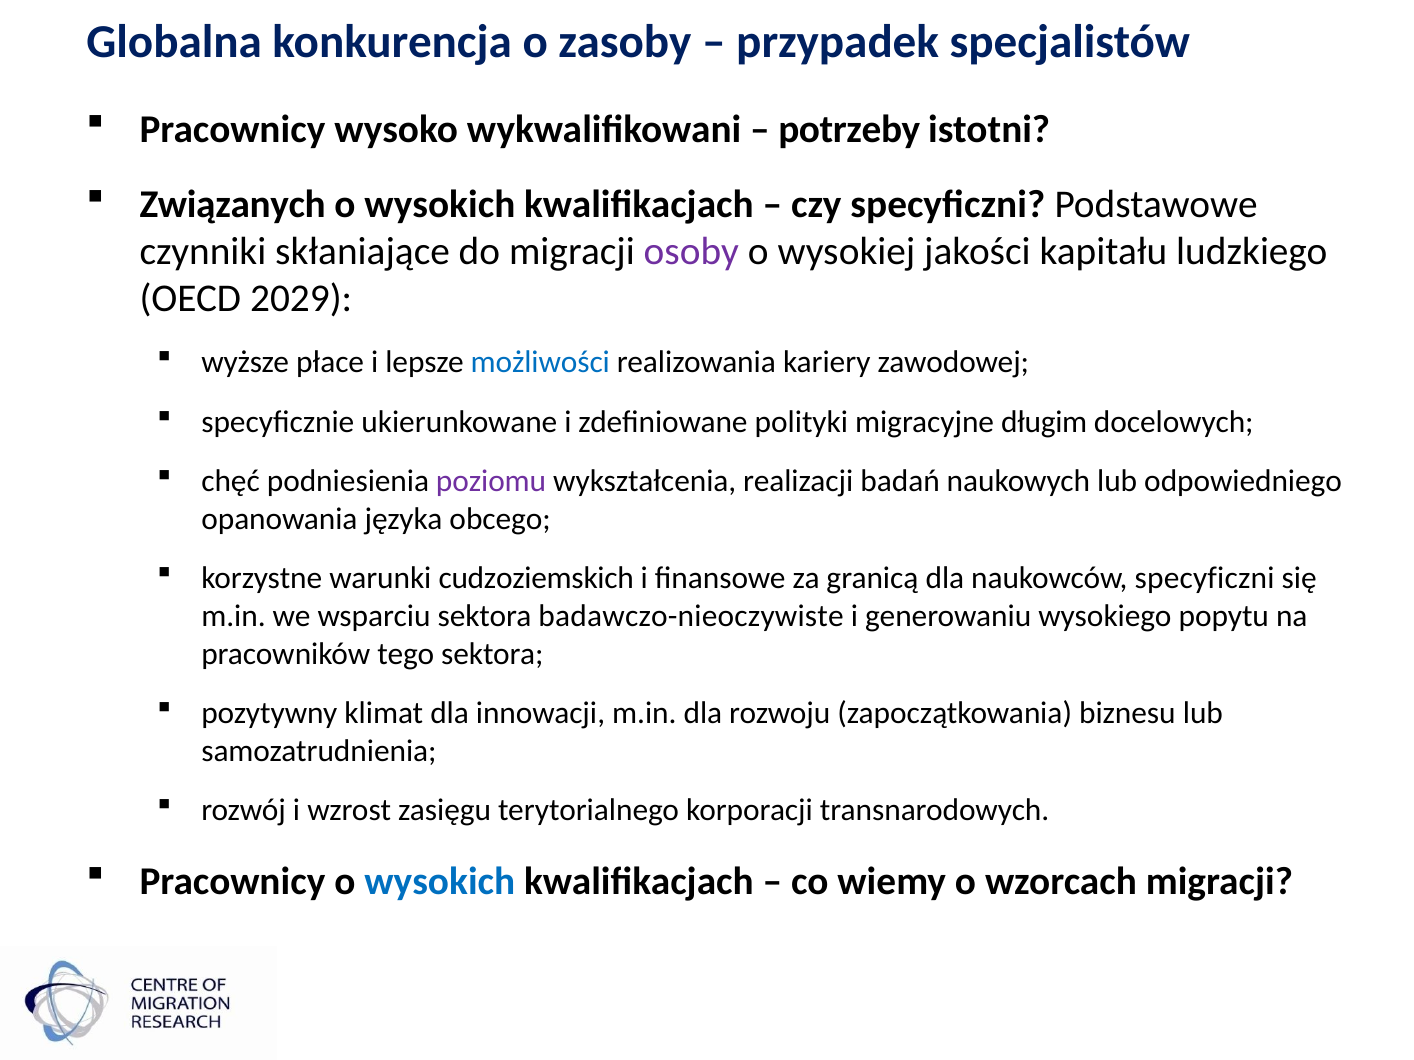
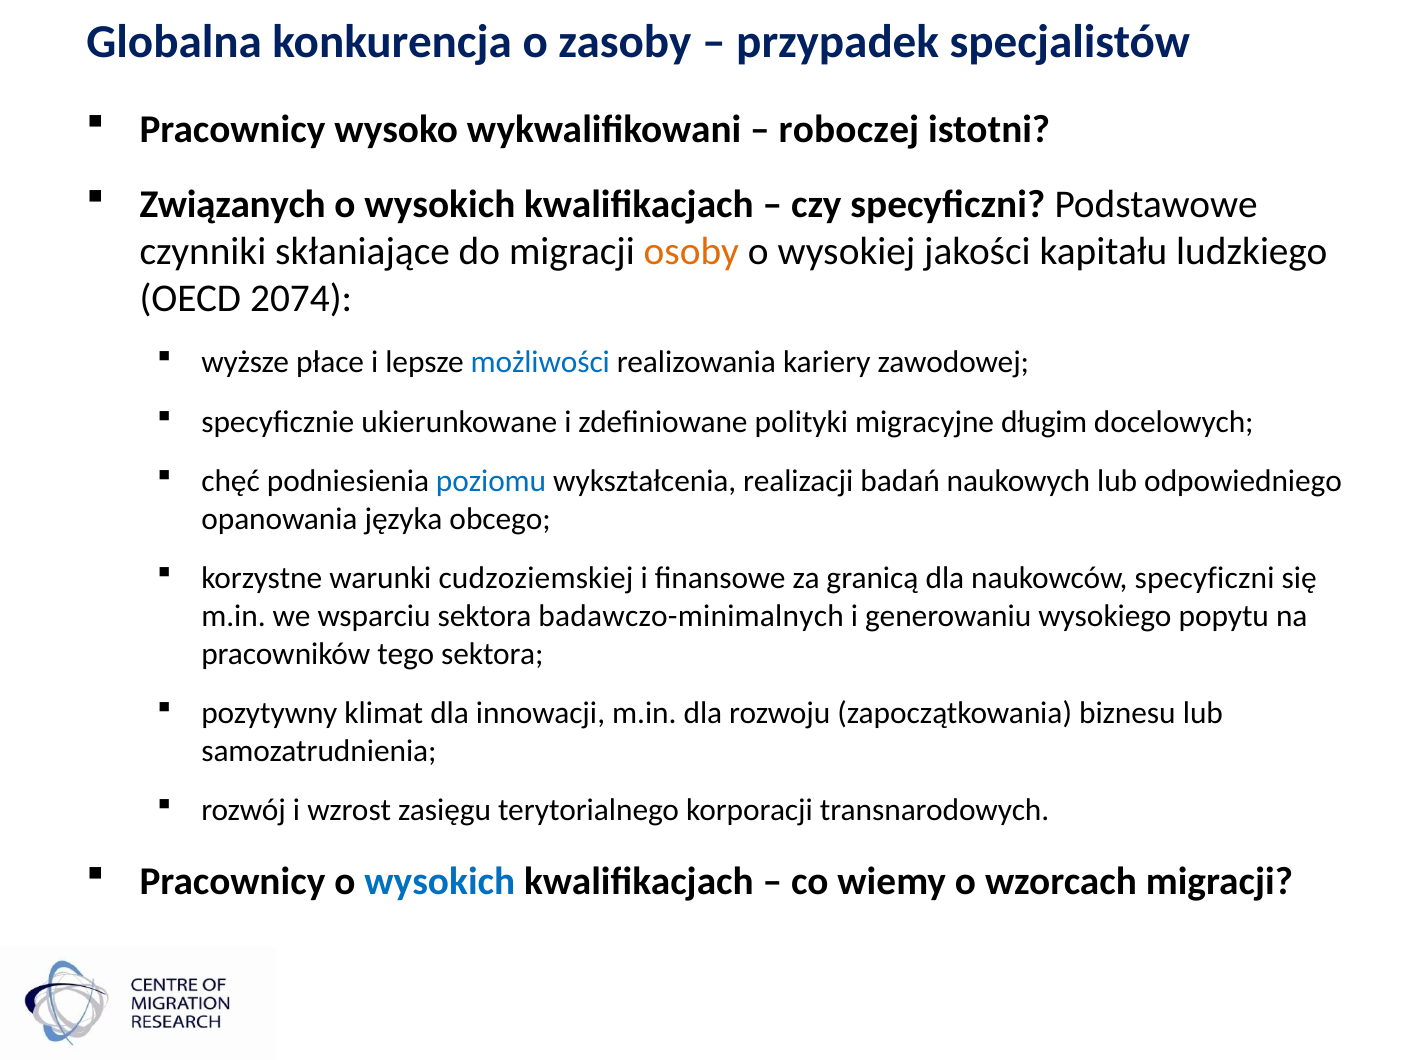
potrzeby: potrzeby -> roboczej (849, 129)
osoby colour: purple -> orange (691, 251)
2029: 2029 -> 2074 (301, 299)
poziomu colour: purple -> blue (491, 482)
cudzoziemskich: cudzoziemskich -> cudzoziemskiej (536, 579)
badawczo-nieoczywiste: badawczo-nieoczywiste -> badawczo-minimalnych (691, 616)
